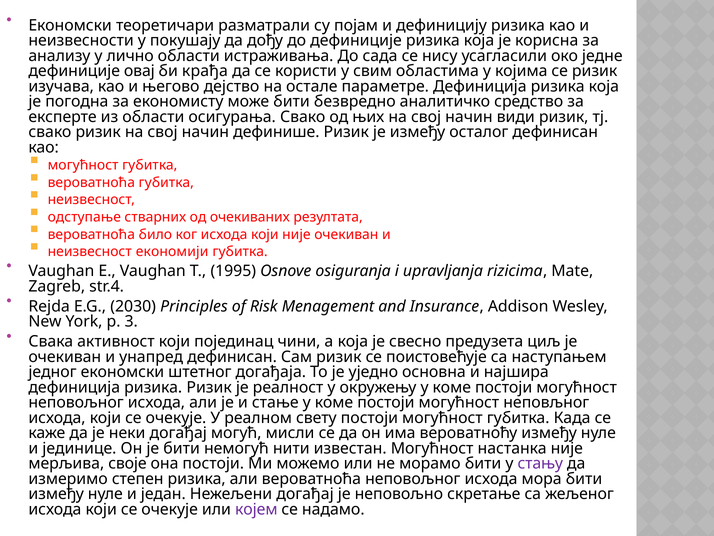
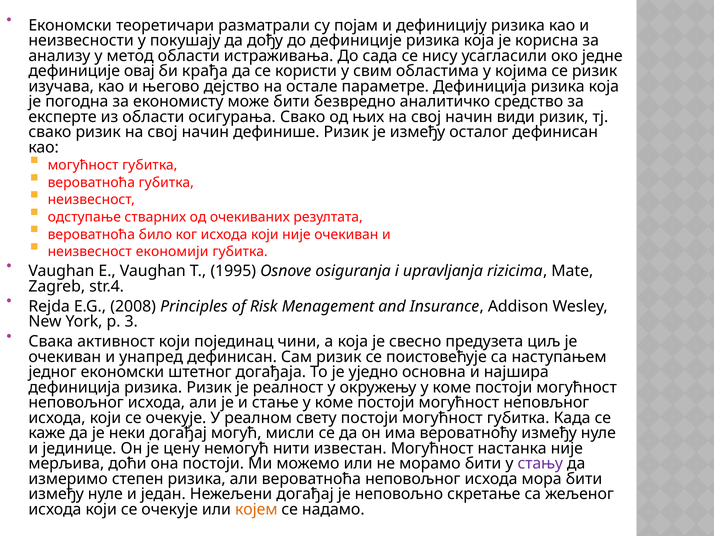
лично: лично -> метод (130, 56)
2030: 2030 -> 2008 (133, 306)
је бити: бити -> цену (182, 448)
своје: своје -> доћи (127, 463)
којем colour: purple -> orange (256, 509)
